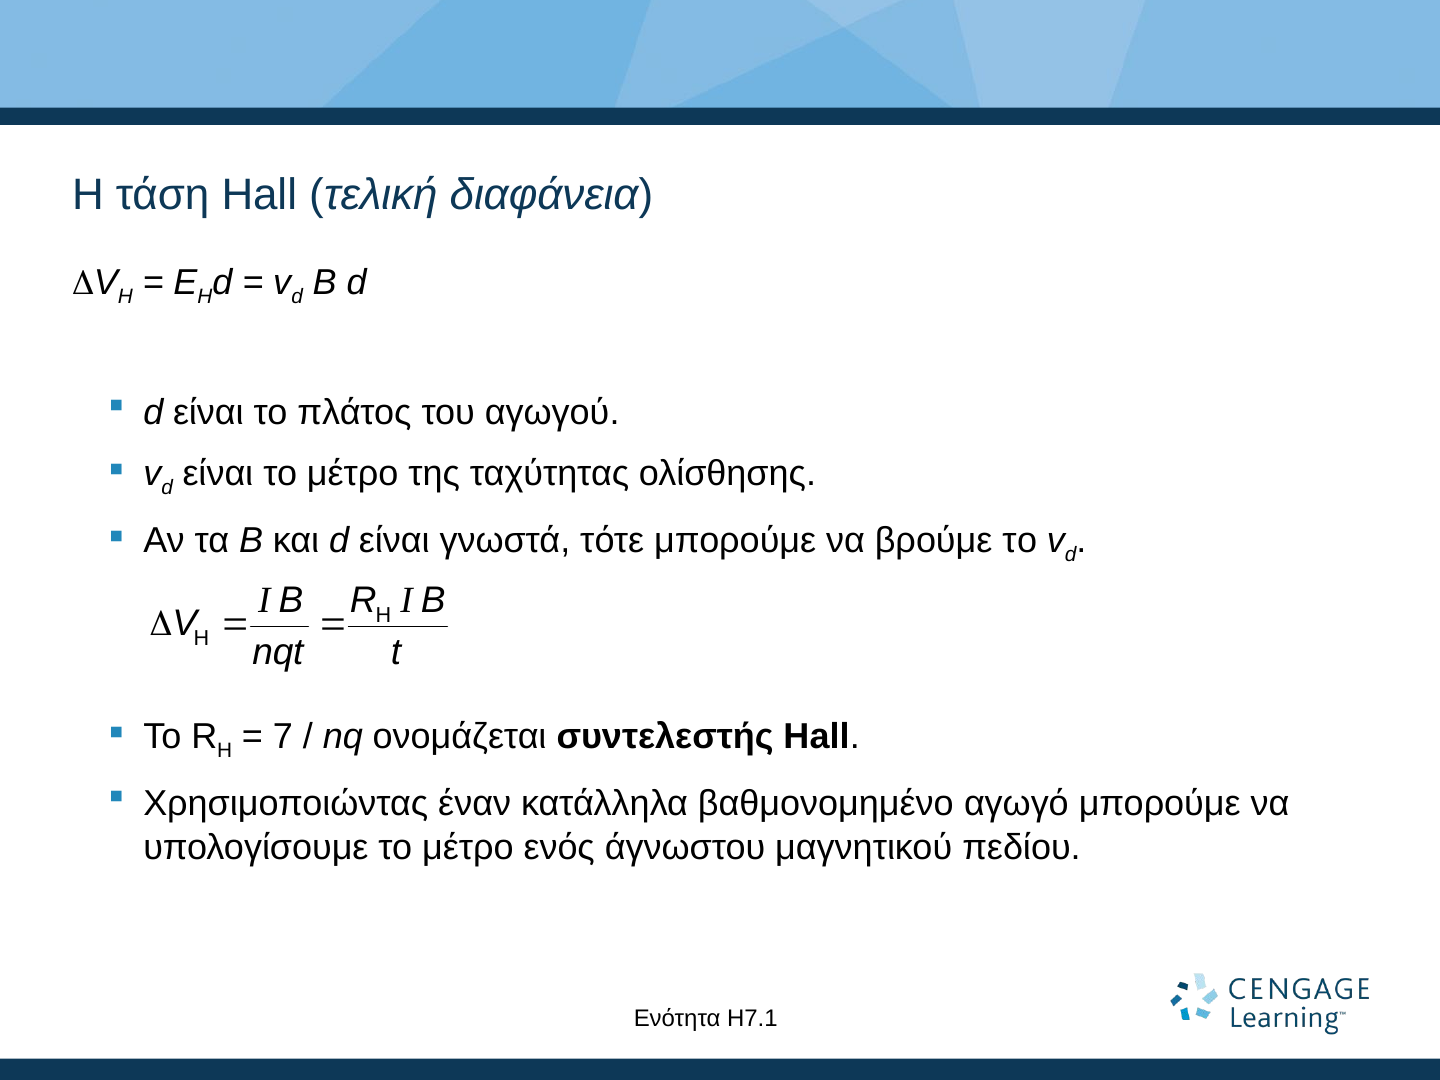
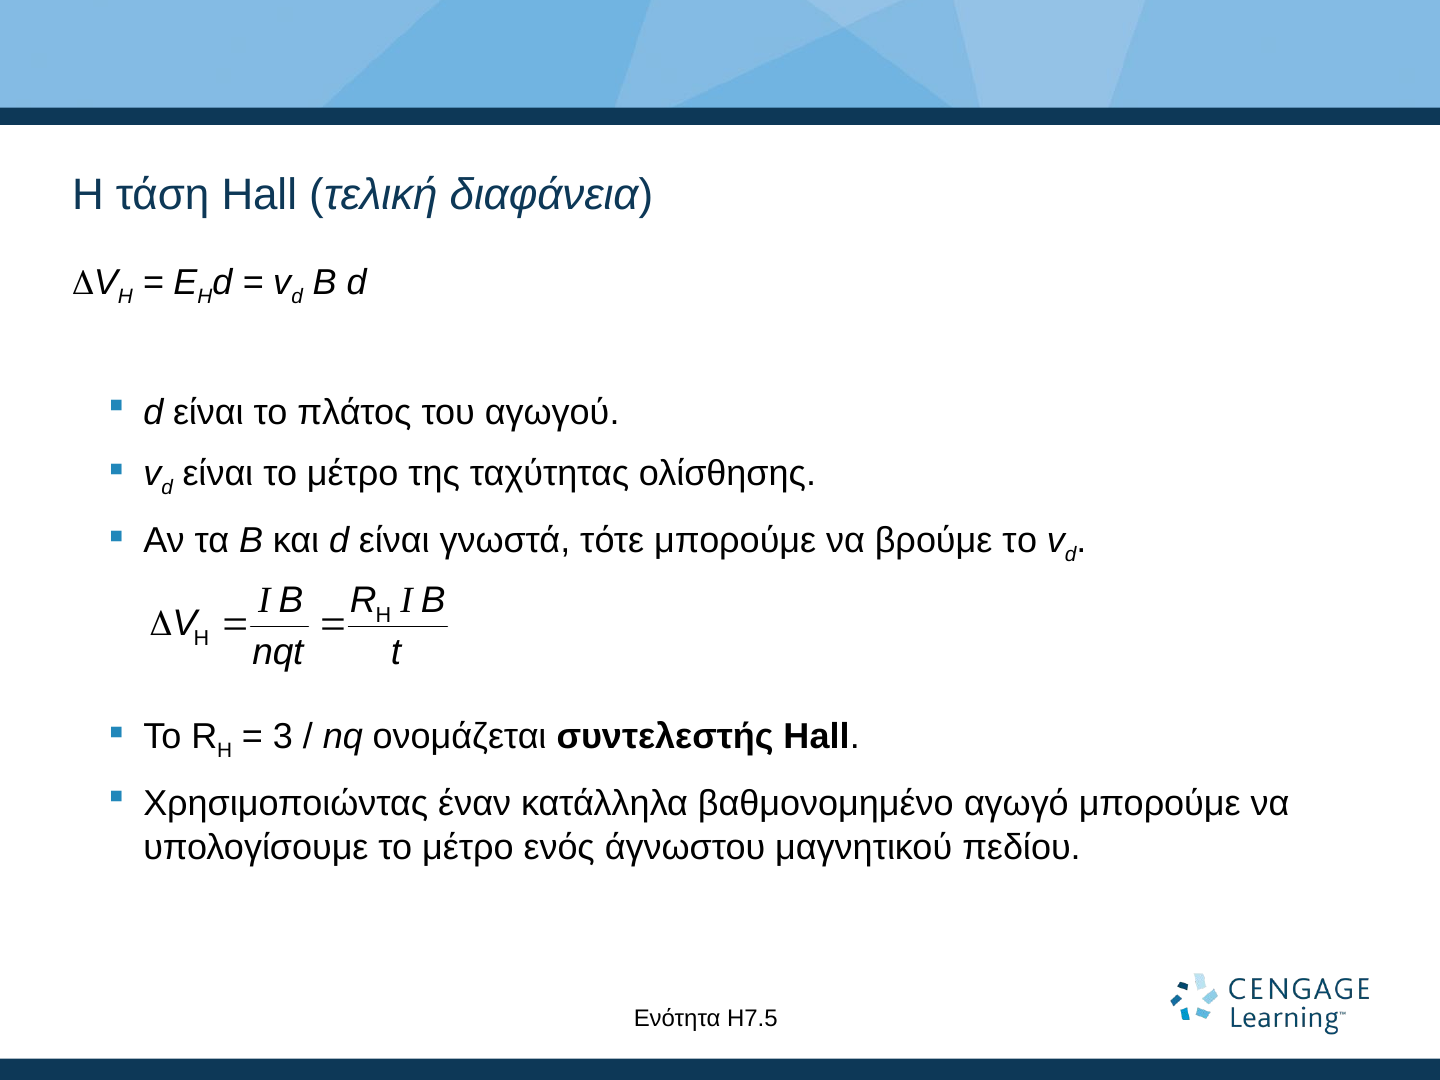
7: 7 -> 3 (283, 737)
Η7.1: Η7.1 -> Η7.5 (752, 1019)
